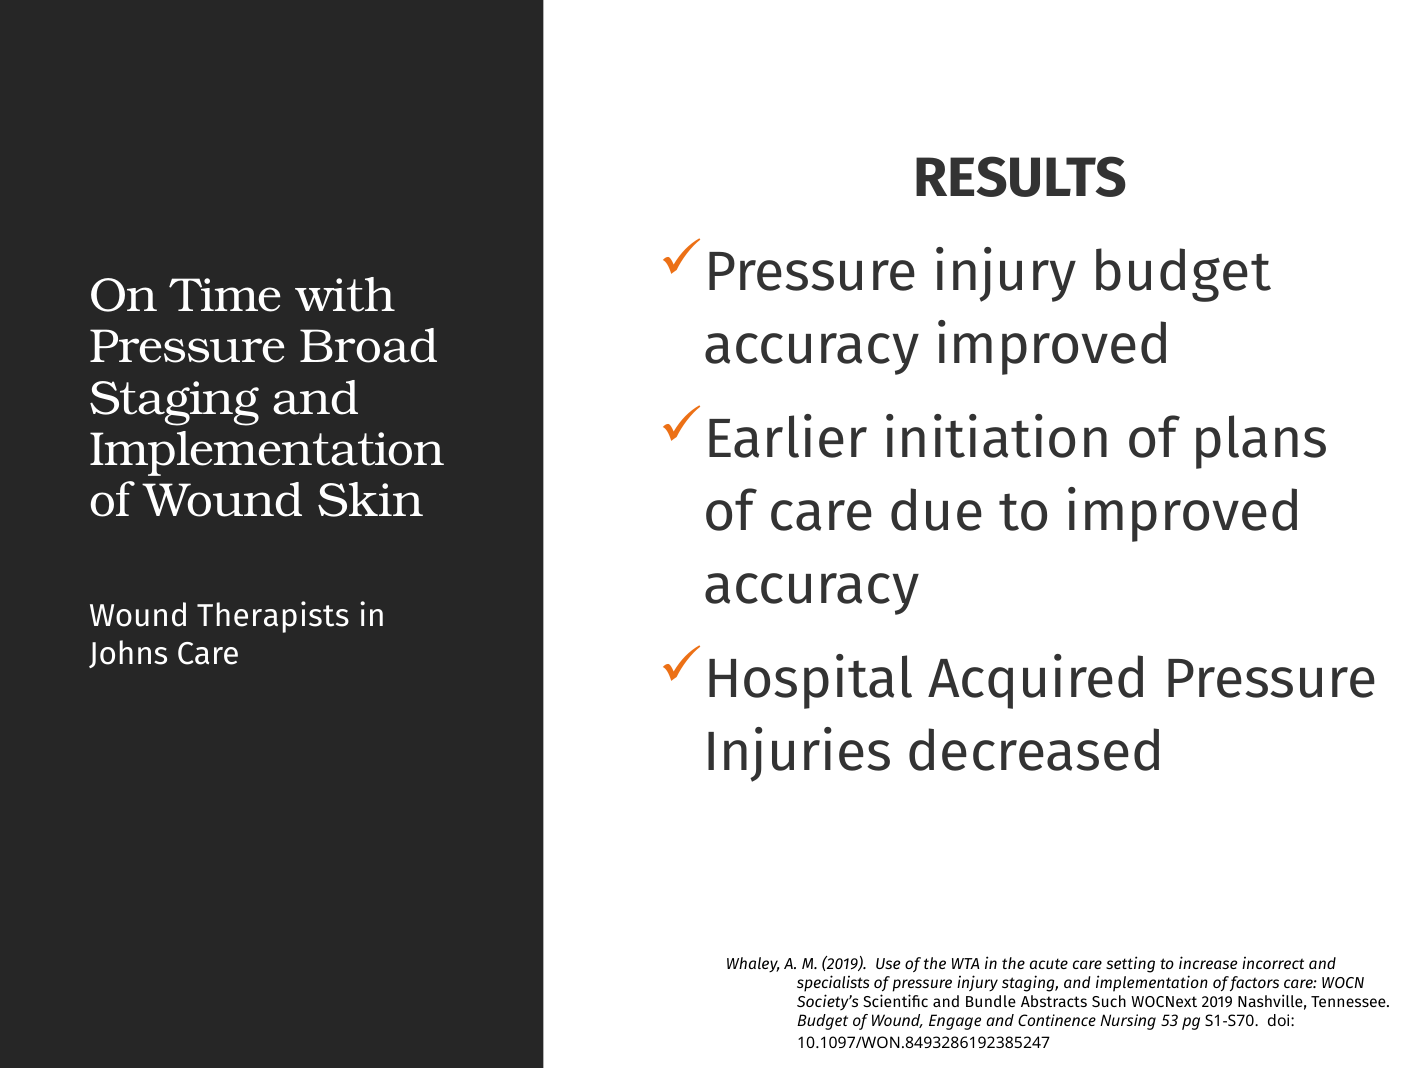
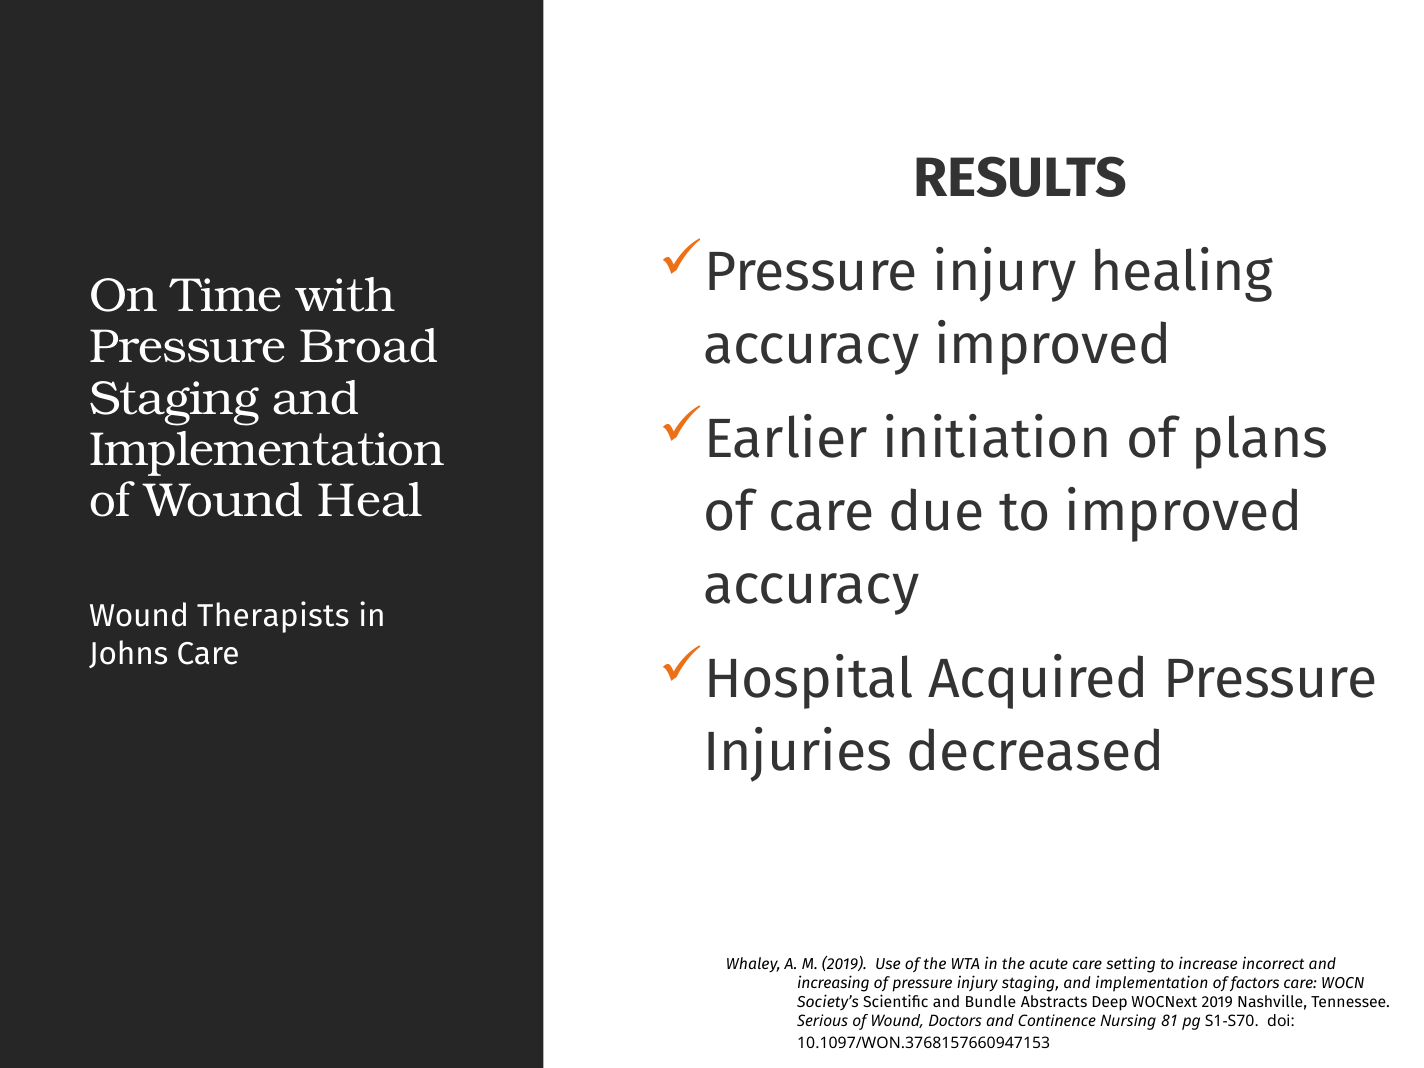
injury budget: budget -> healing (1182, 272)
Skin: Skin -> Heal (370, 501)
specialists: specialists -> increasing (833, 984)
Such: Such -> Deep (1110, 1003)
Budget: Budget -> Serious (823, 1022)
Engage: Engage -> Doctors (955, 1022)
53: 53 -> 81 (1170, 1022)
10.1097/WON.8493286192385247: 10.1097/WON.8493286192385247 -> 10.1097/WON.3768157660947153 (924, 1043)
